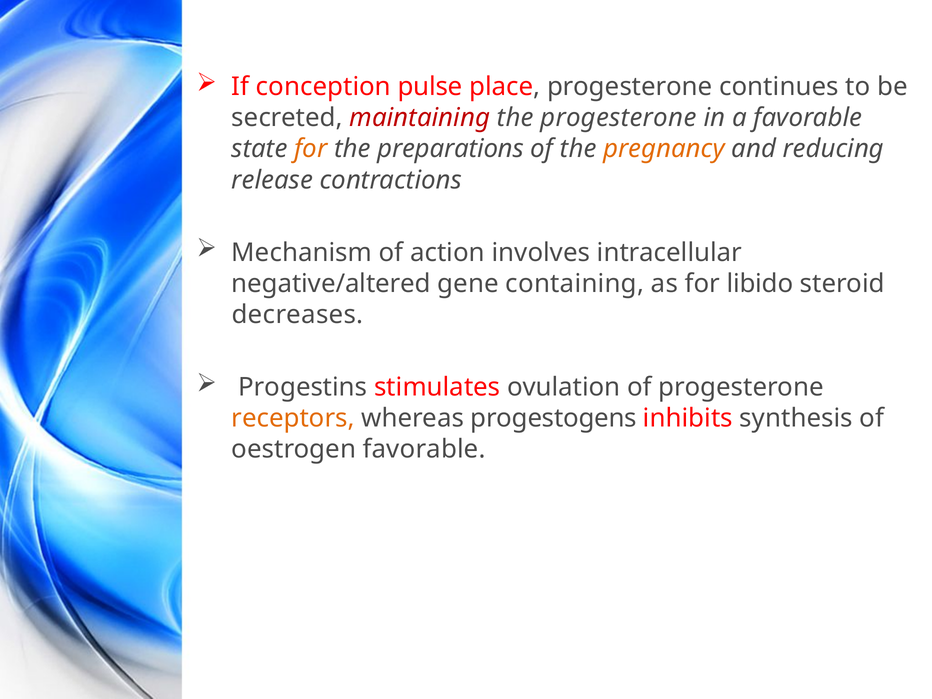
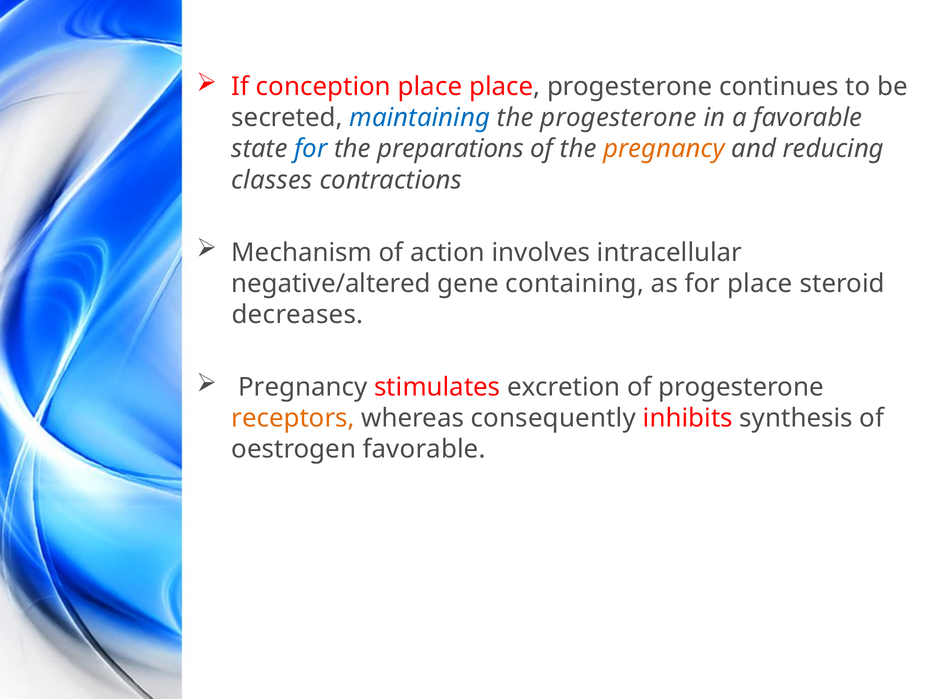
conception pulse: pulse -> place (430, 87)
maintaining colour: red -> blue (420, 118)
for colour: orange -> blue (311, 149)
release: release -> classes (272, 180)
for libido: libido -> place (760, 284)
Progestins: Progestins -> Pregnancy (303, 387)
ovulation: ovulation -> excretion (564, 387)
progestogens: progestogens -> consequently (553, 418)
